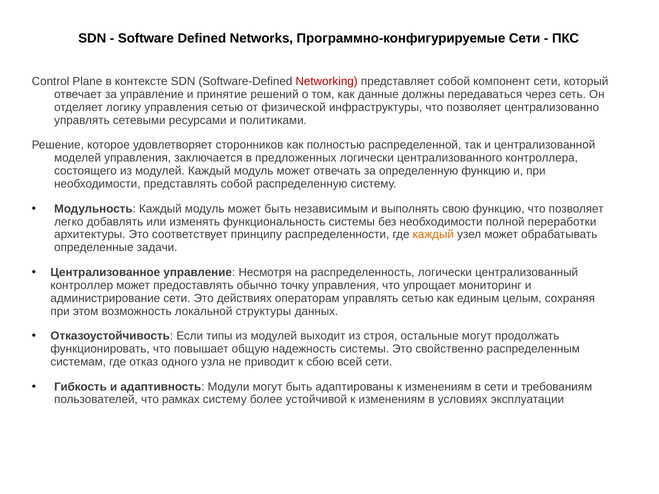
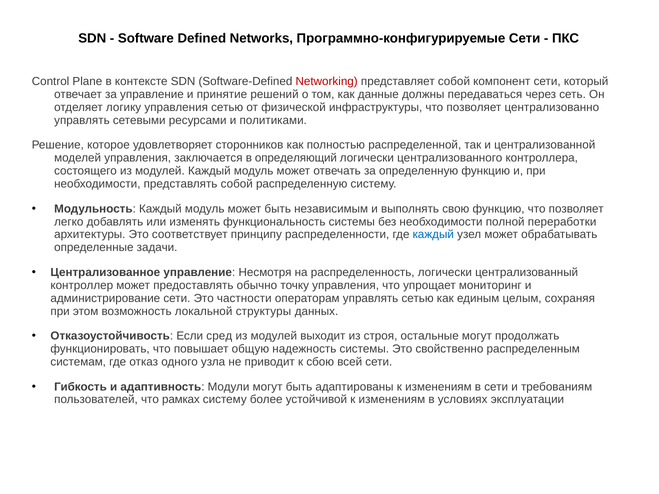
предложенных: предложенных -> определяющий (296, 158)
каждый colour: orange -> blue (433, 235)
действиях: действиях -> частности (244, 298)
типы: типы -> сред (219, 336)
